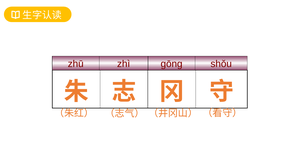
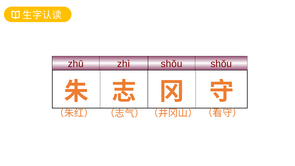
gōng: gōng -> shǒu (172, 64)
